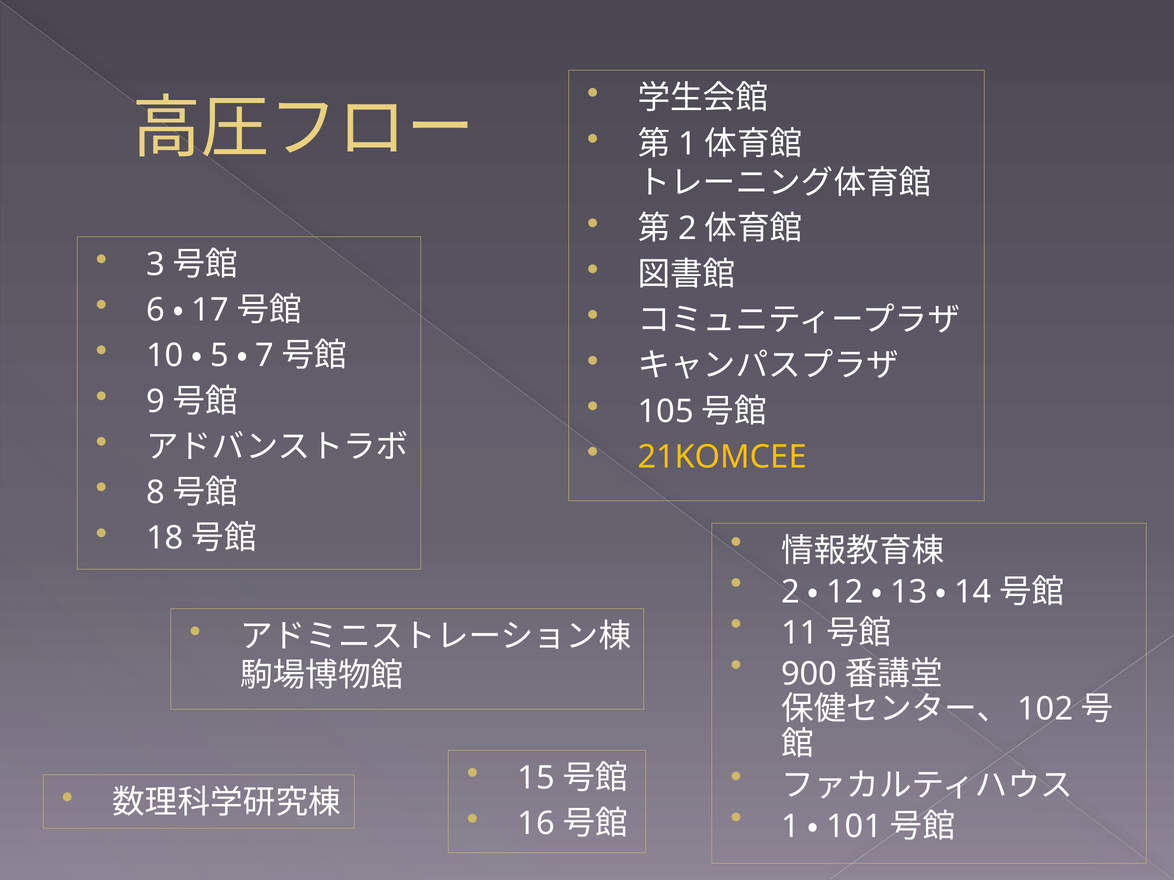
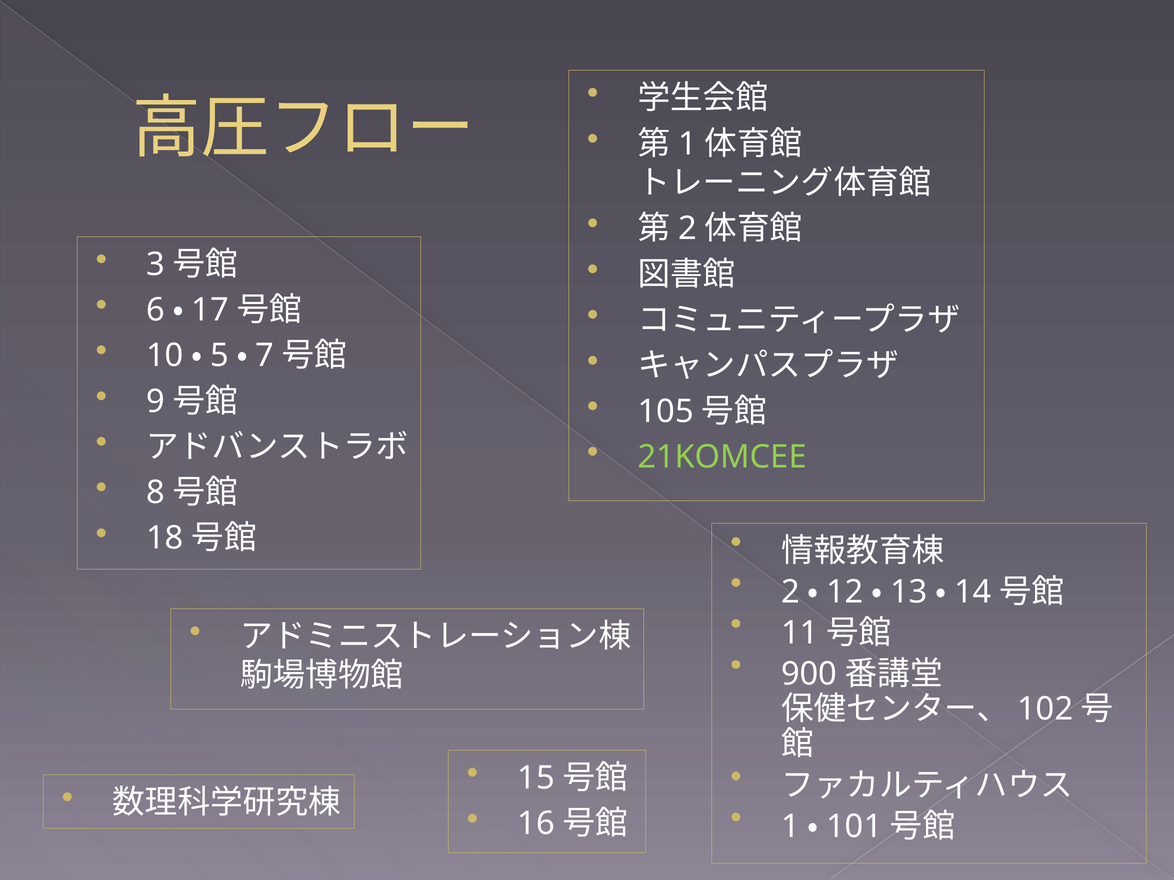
21KOMCEE colour: yellow -> light green (722, 457)
